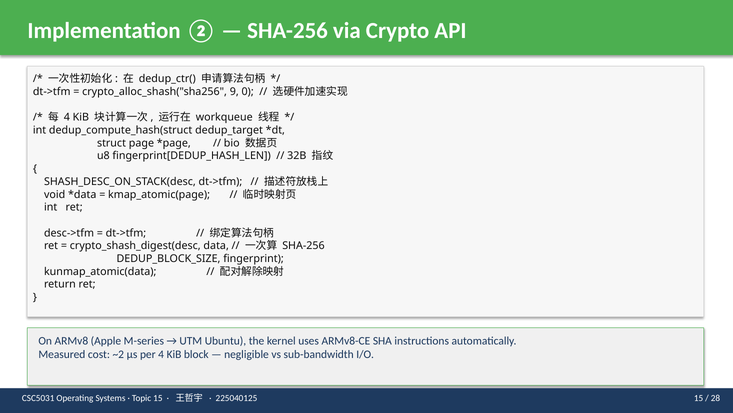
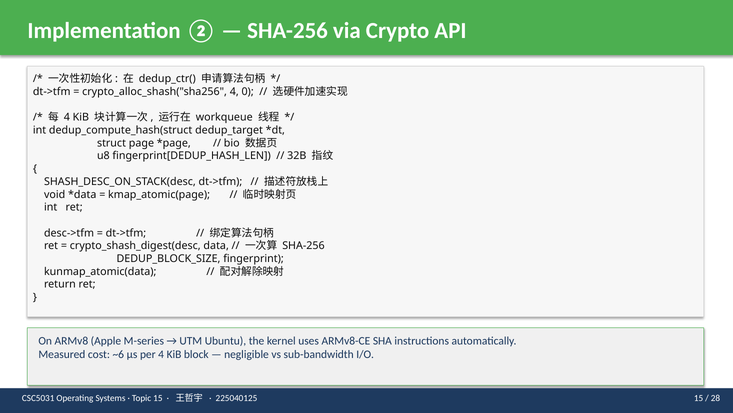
crypto_alloc_shash("sha256 9: 9 -> 4 (234, 91)
~2: ~2 -> ~6 (118, 354)
